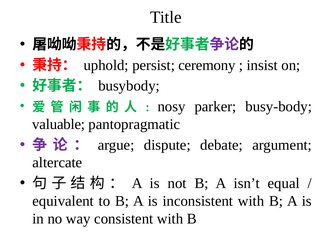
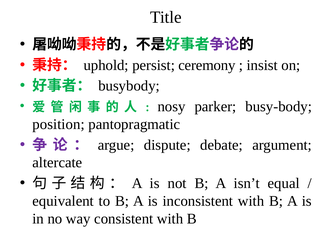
valuable: valuable -> position (59, 124)
